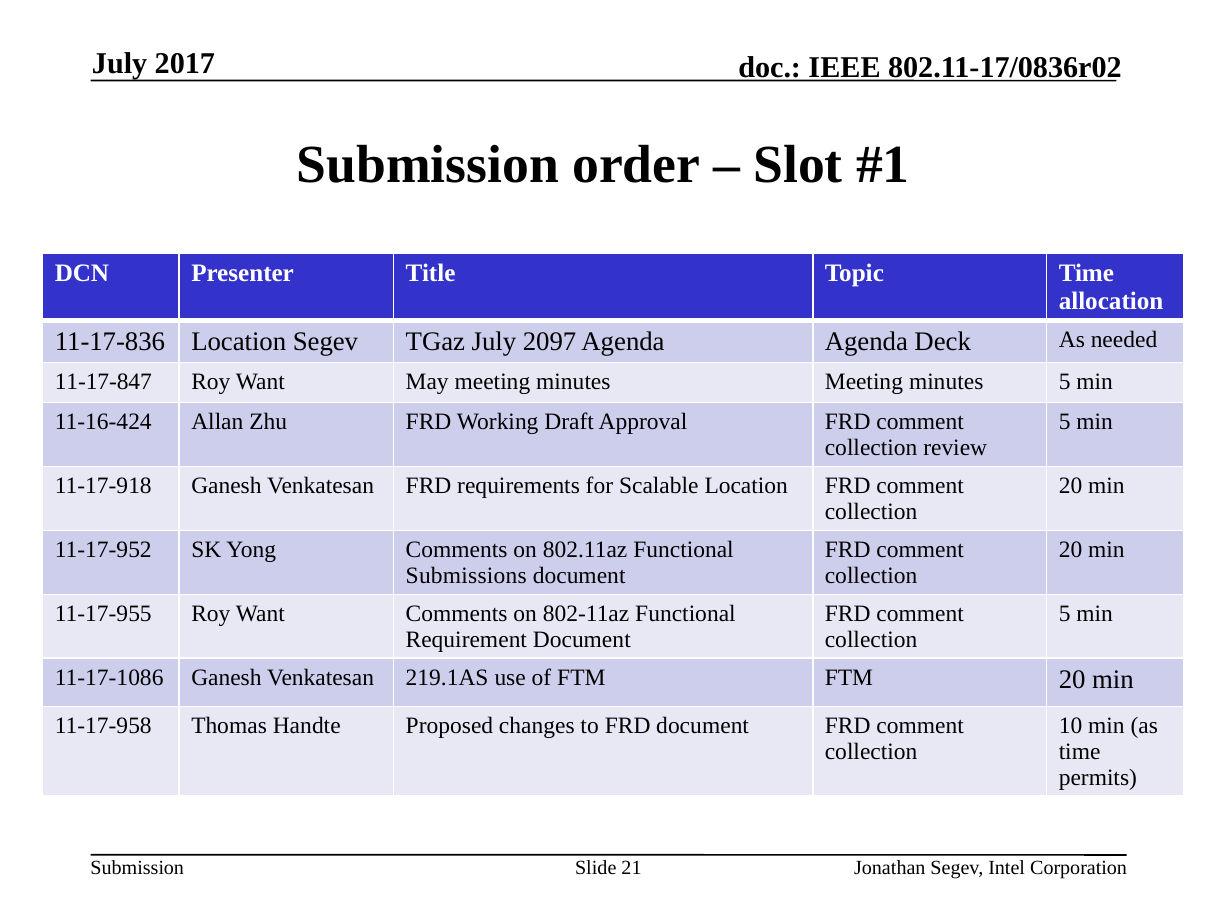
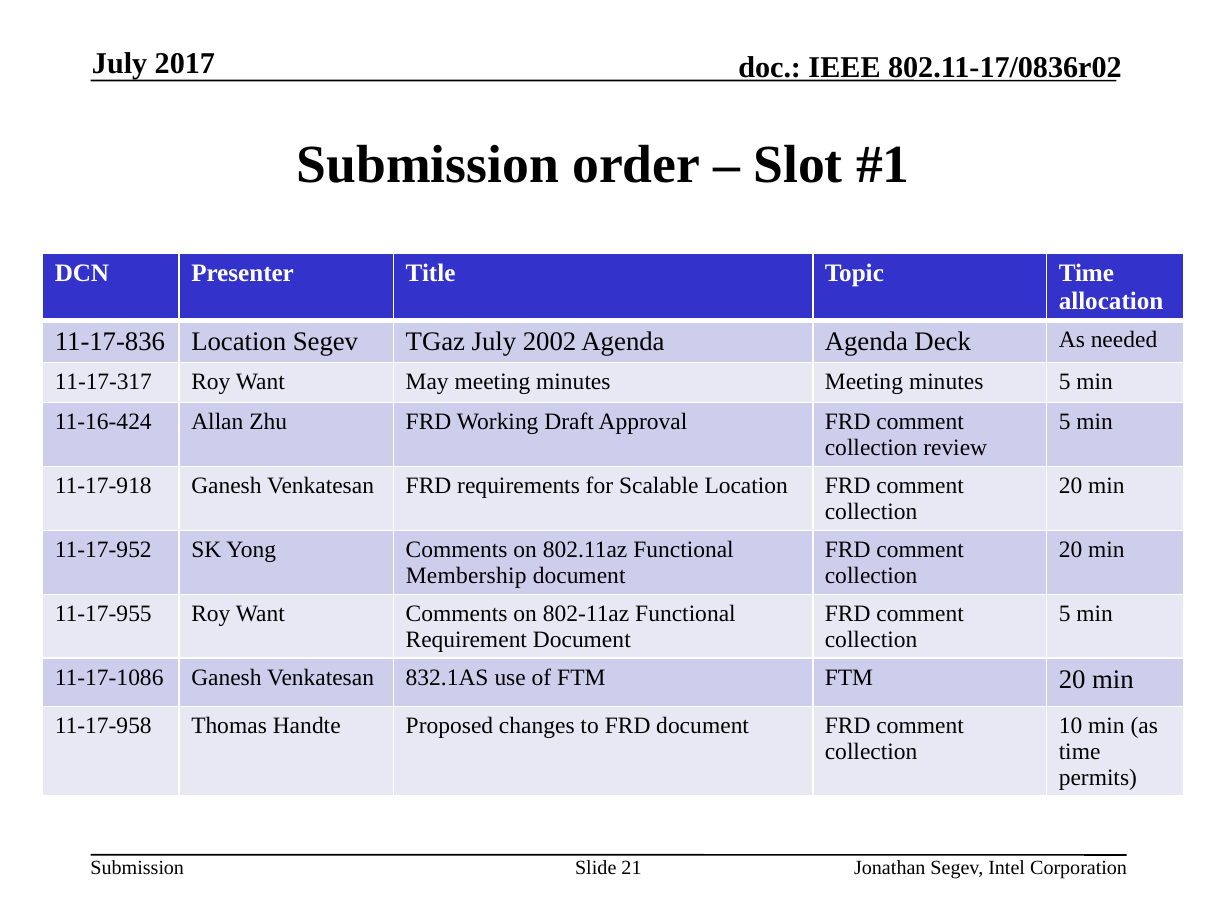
2097: 2097 -> 2002 (550, 342)
11-17-847: 11-17-847 -> 11-17-317 (103, 382)
Submissions: Submissions -> Membership (466, 576)
219.1AS: 219.1AS -> 832.1AS (447, 677)
